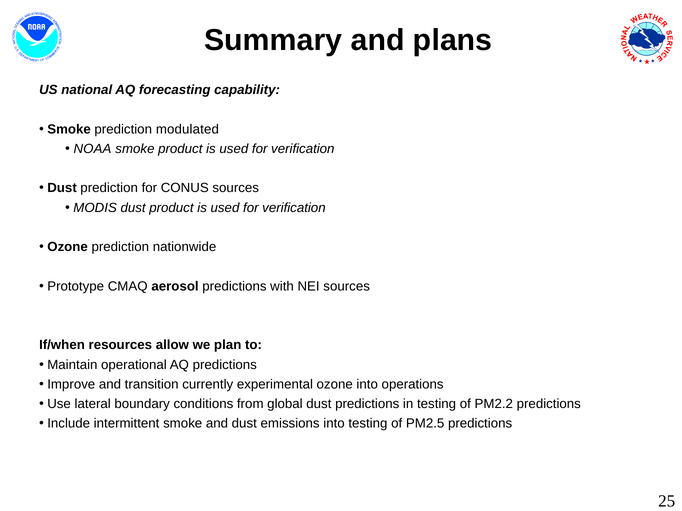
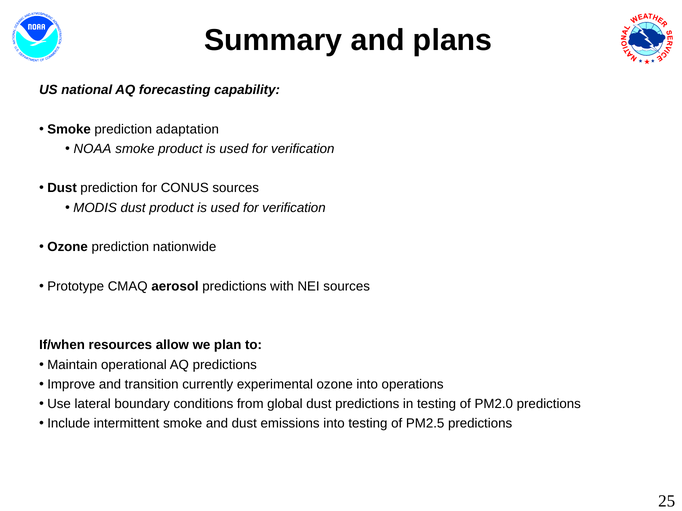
modulated: modulated -> adaptation (187, 129)
PM2.2: PM2.2 -> PM2.0 (494, 404)
